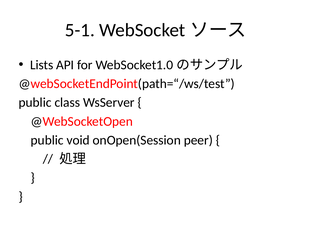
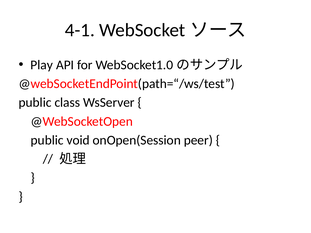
5-1: 5-1 -> 4-1 (80, 30)
Lists: Lists -> Play (42, 65)
